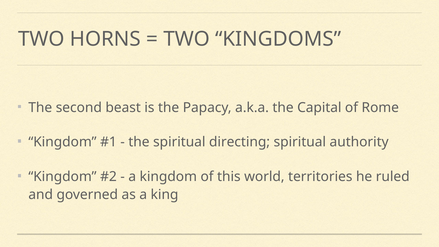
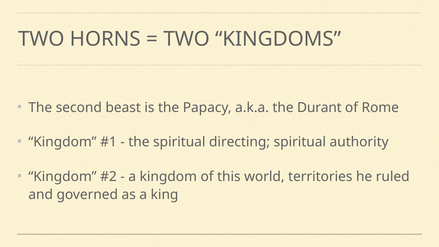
Capital: Capital -> Durant (319, 107)
